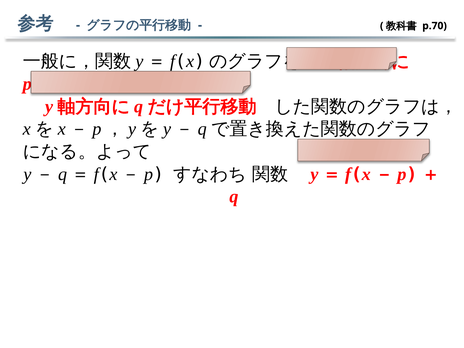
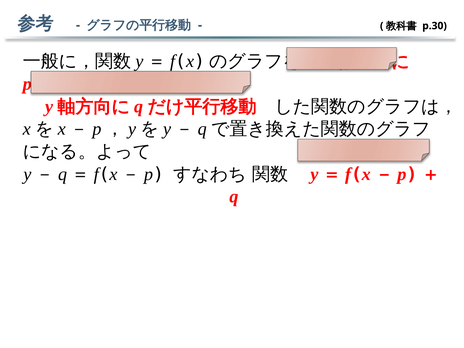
p.70: p.70 -> p.30 (435, 26)
